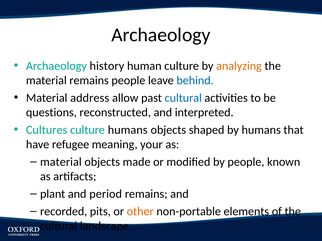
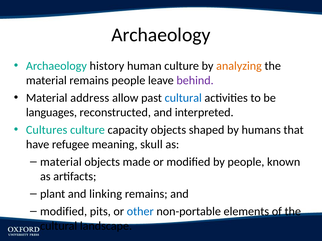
behind colour: blue -> purple (195, 81)
questions: questions -> languages (51, 113)
culture humans: humans -> capacity (128, 130)
your: your -> skull (151, 145)
period: period -> linking (106, 194)
recorded: recorded -> modified (64, 212)
other colour: orange -> blue (140, 212)
